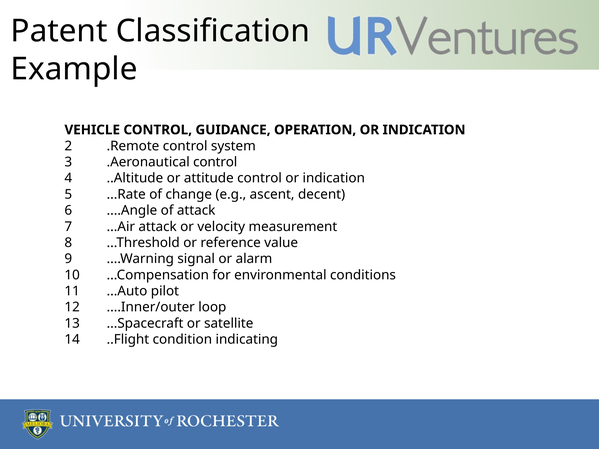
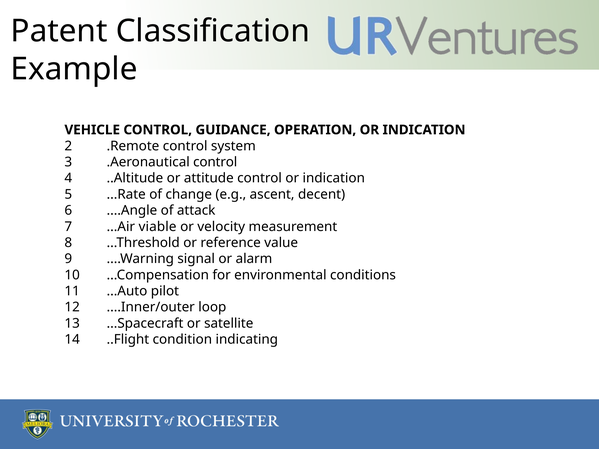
...Air attack: attack -> viable (158, 227)
